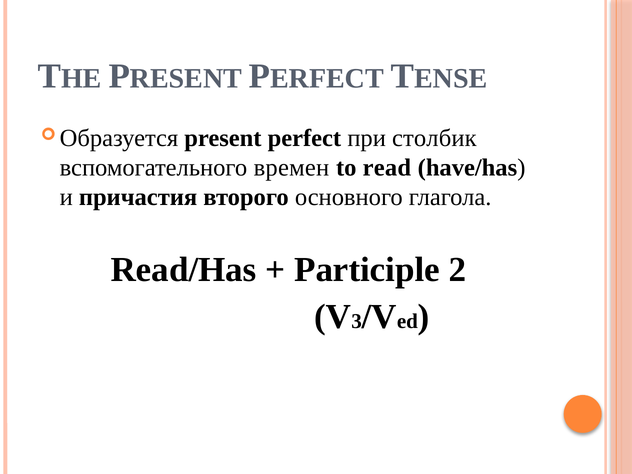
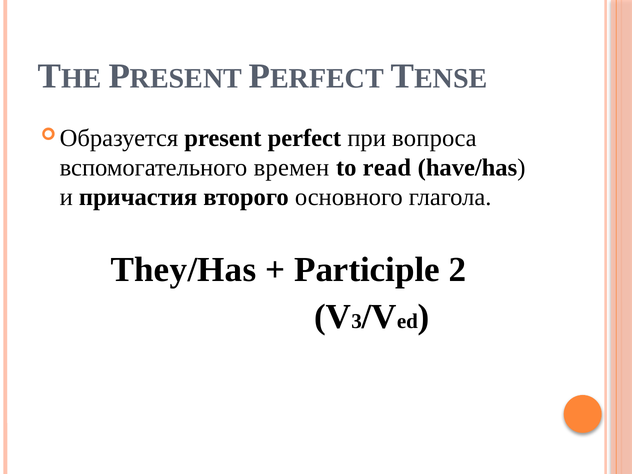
столбик: столбик -> вопроса (434, 138)
Read/Has: Read/Has -> They/Has (184, 269)
